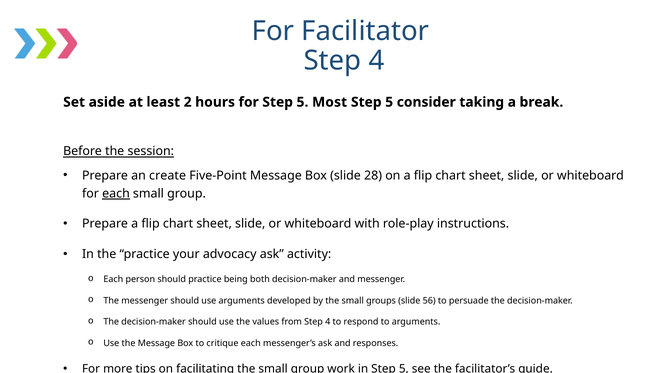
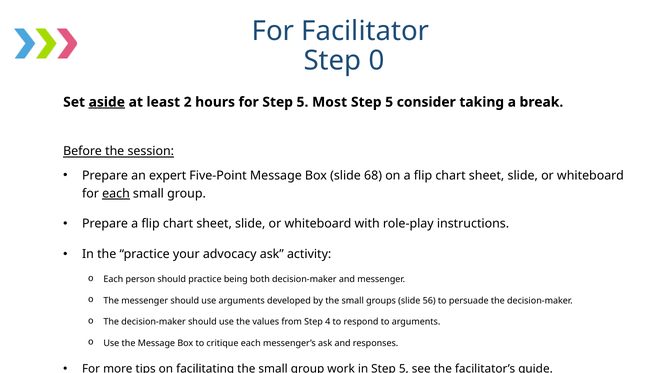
4: 4 -> 0 (377, 61)
aside underline: none -> present (107, 102)
create: create -> expert (168, 176)
28: 28 -> 68 (373, 176)
